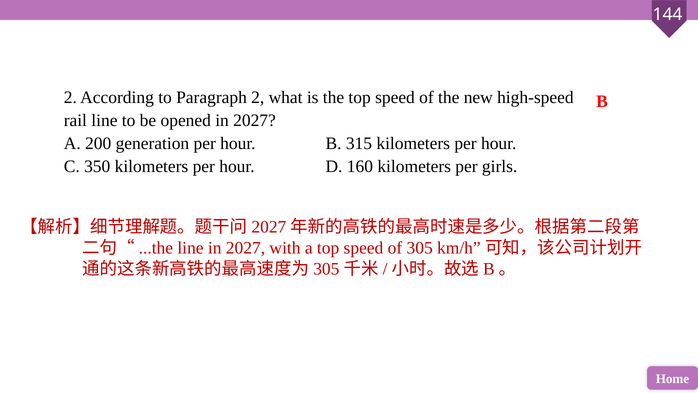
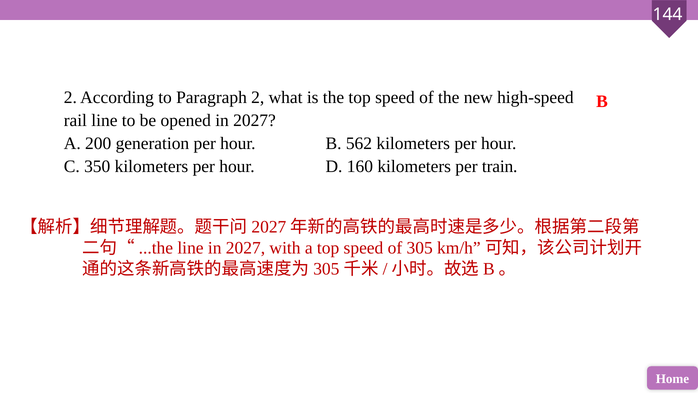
315: 315 -> 562 (359, 143)
girls: girls -> train (500, 166)
